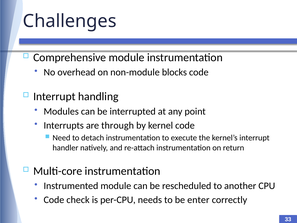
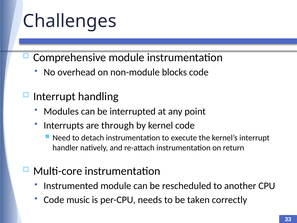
check: check -> music (78, 200)
enter: enter -> taken (198, 200)
